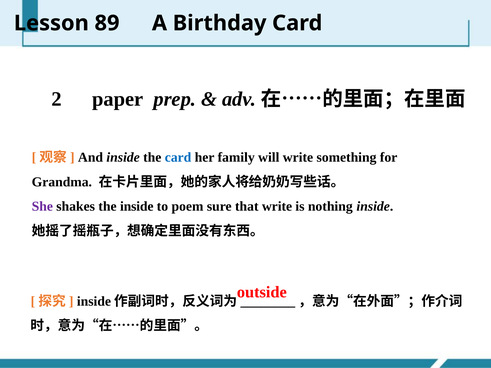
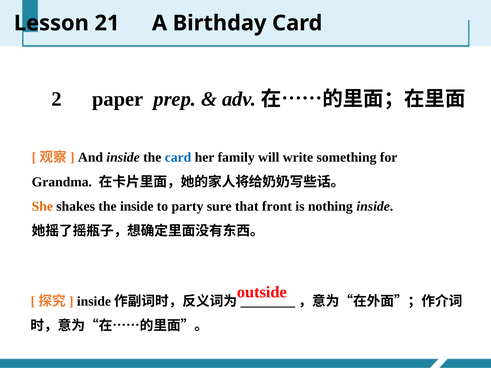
89: 89 -> 21 (107, 23)
She colour: purple -> orange (42, 207)
poem: poem -> party (187, 207)
that write: write -> front (277, 207)
